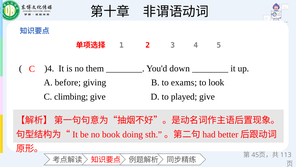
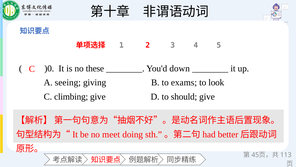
)4: )4 -> )0 (49, 68)
them: them -> these (95, 68)
before: before -> seeing (68, 82)
played: played -> should (184, 96)
book: book -> meet (111, 134)
